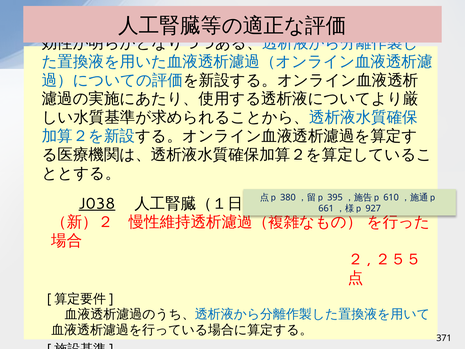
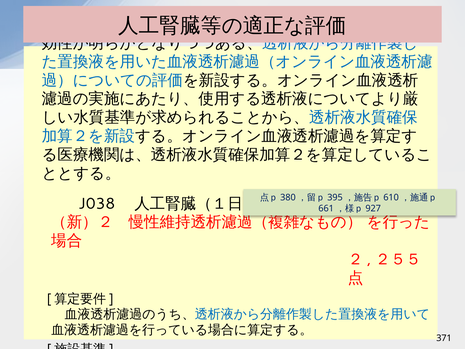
J038 underline: present -> none (97, 203)
